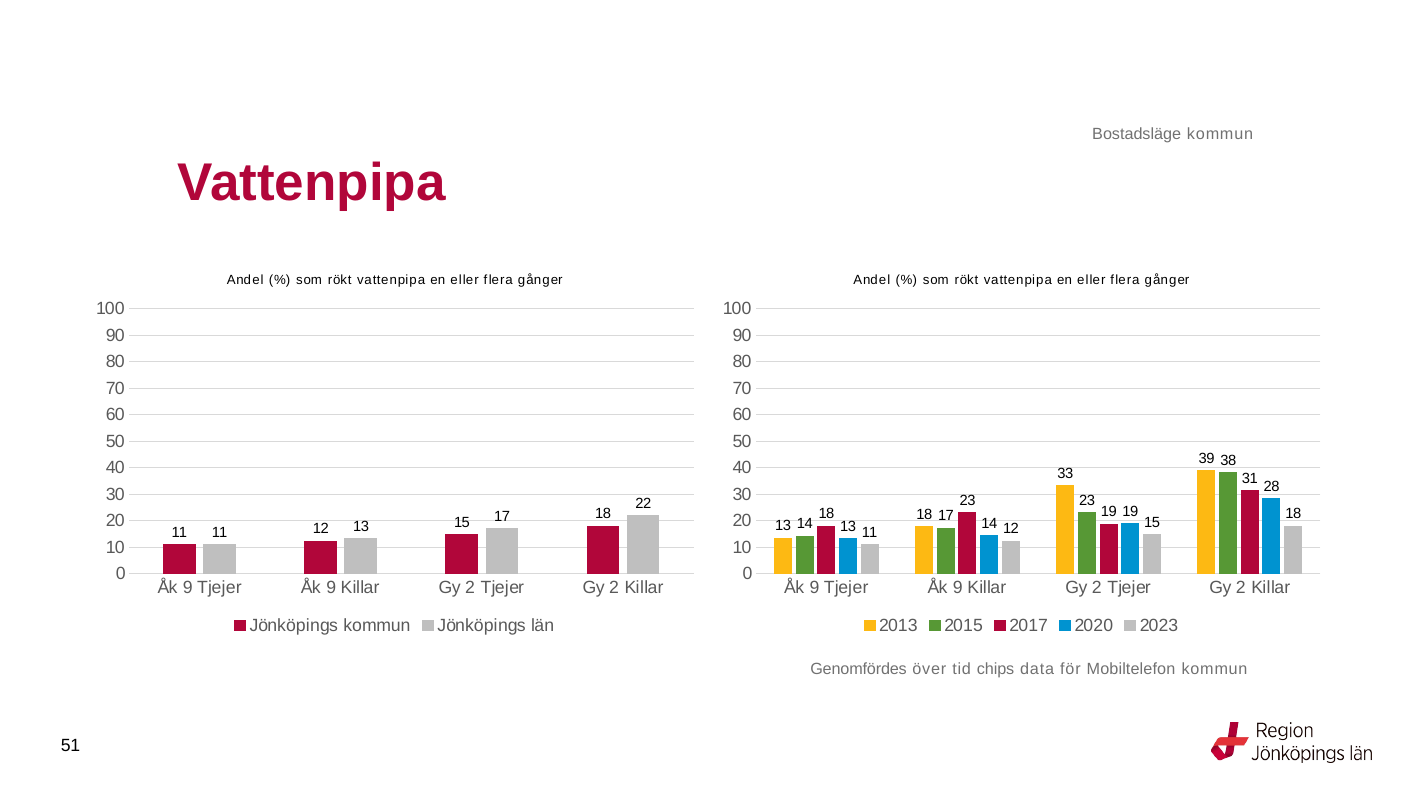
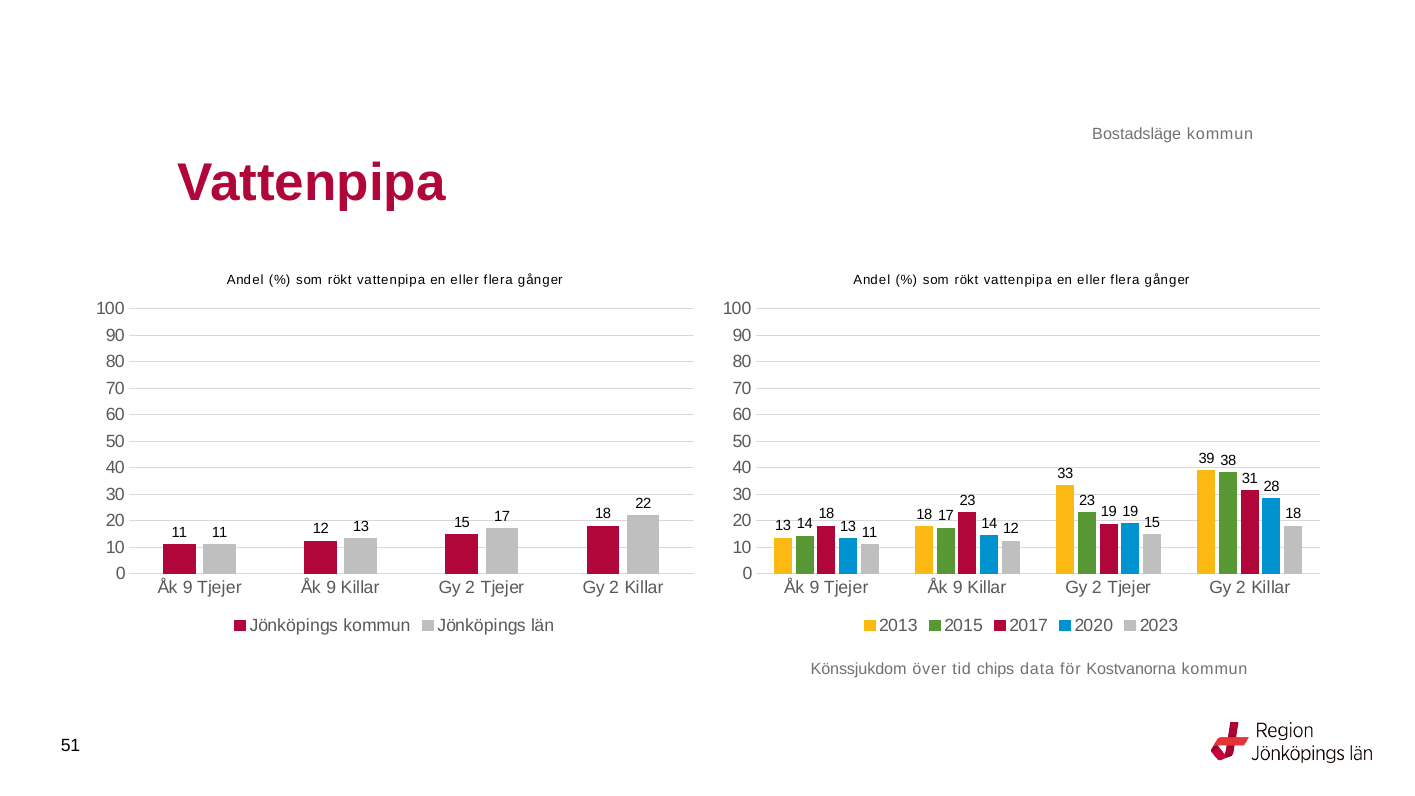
Genomfördes: Genomfördes -> Könssjukdom (859, 669)
Mobiltelefon: Mobiltelefon -> Kostvanorna (1131, 669)
